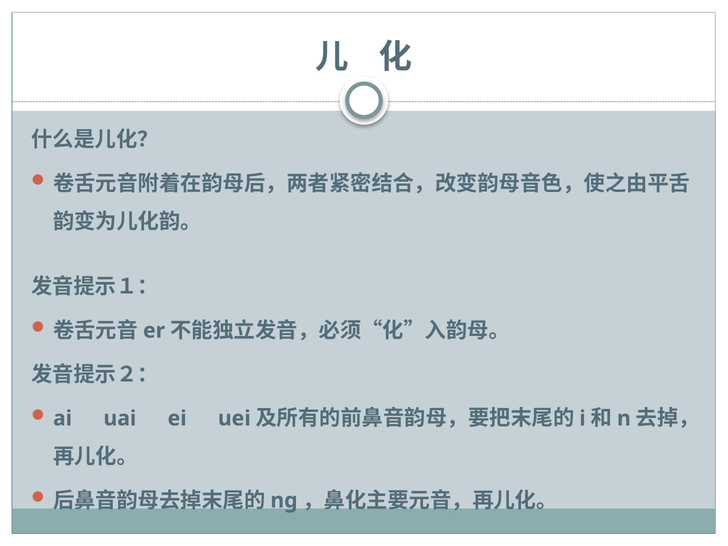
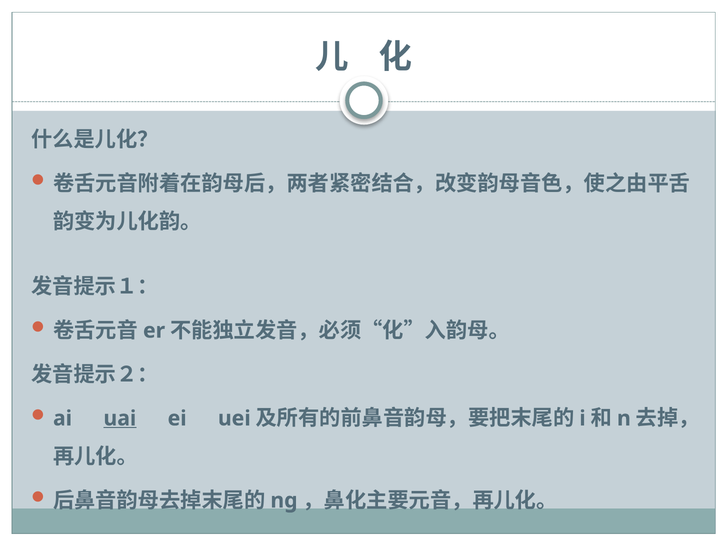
uai underline: none -> present (120, 418)
